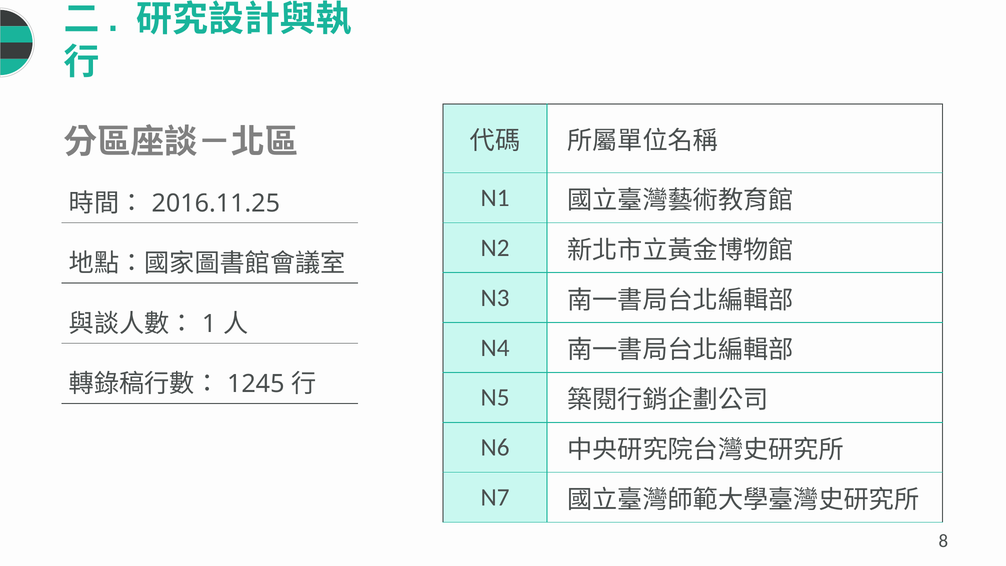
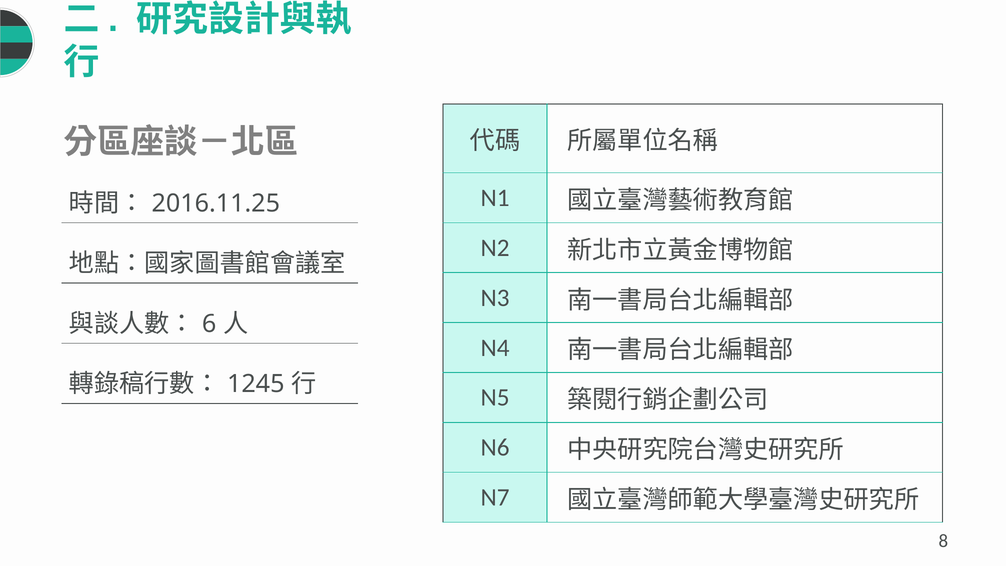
1: 1 -> 6 (209, 324)
